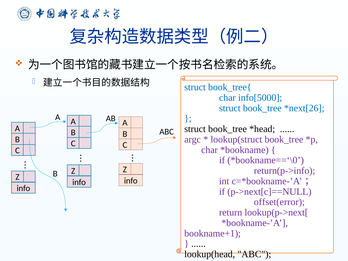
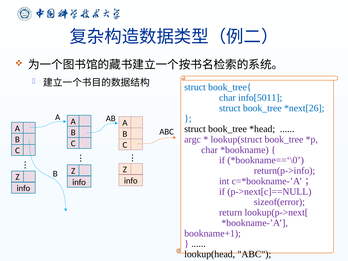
info[5000: info[5000 -> info[5011 (260, 98)
offset(error: offset(error -> sizeof(error (279, 202)
